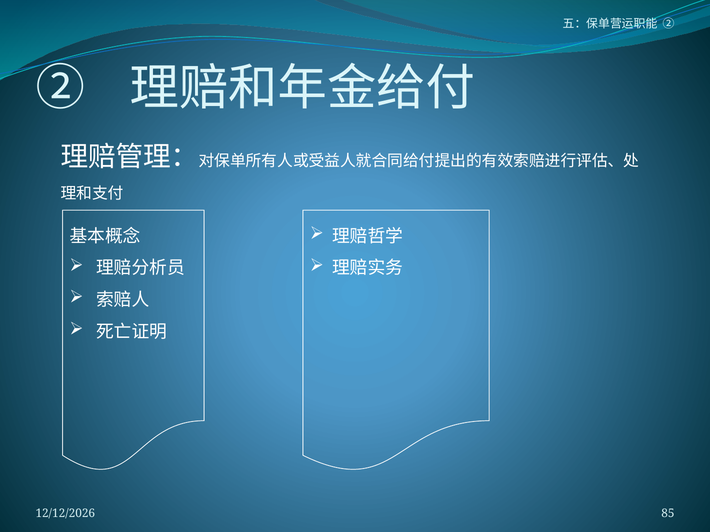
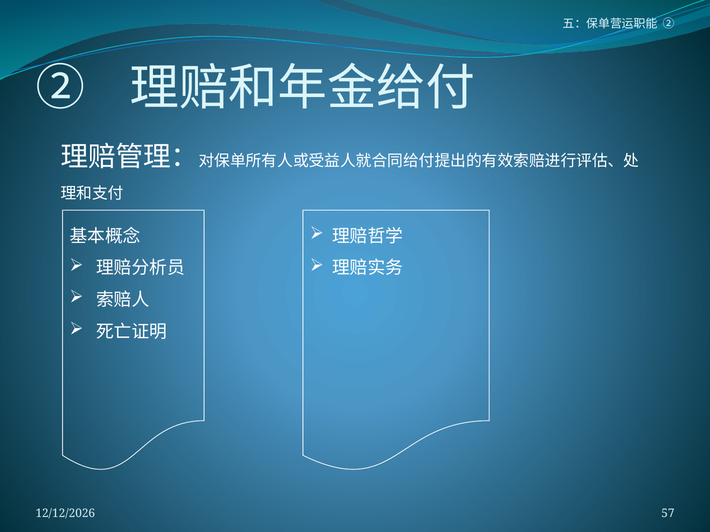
85: 85 -> 57 (668, 514)
